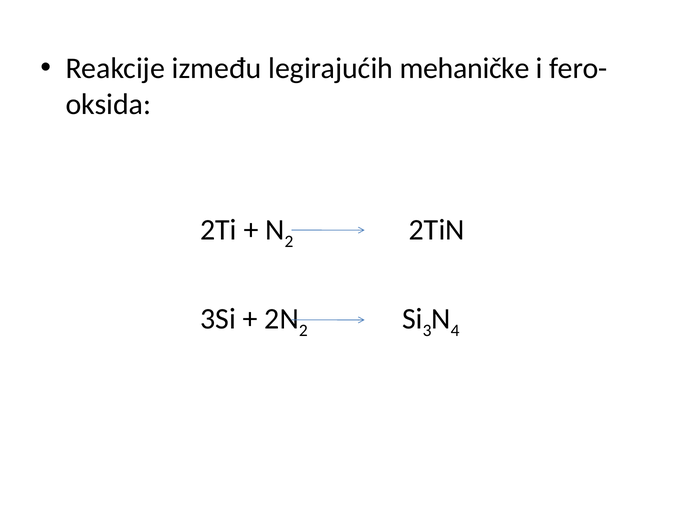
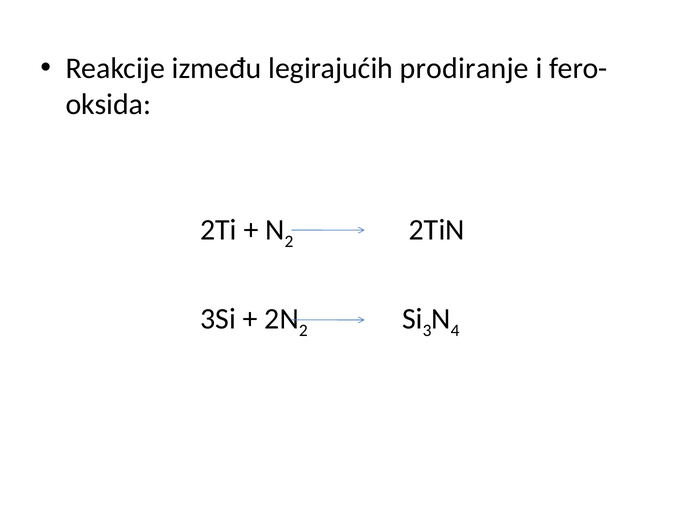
mehaničke: mehaničke -> prodiranje (464, 68)
